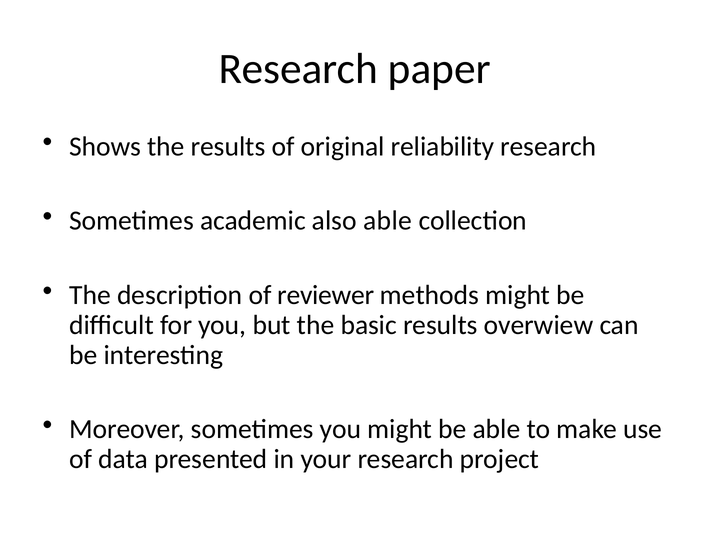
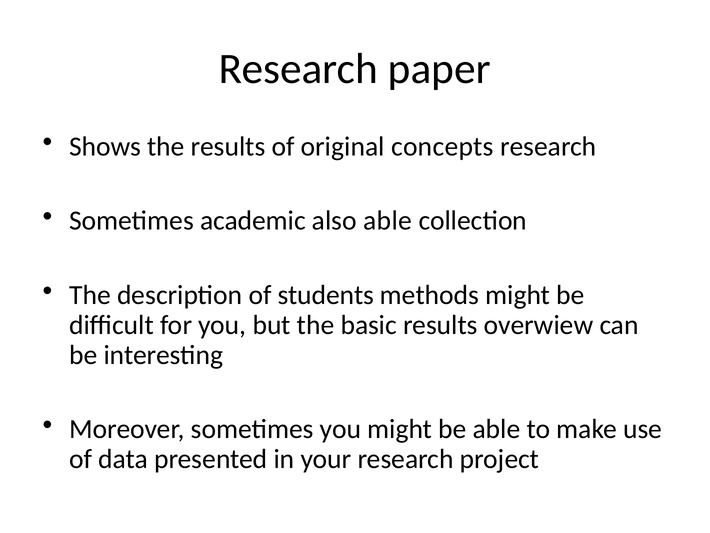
reliability: reliability -> concepts (442, 146)
reviewer: reviewer -> students (326, 295)
